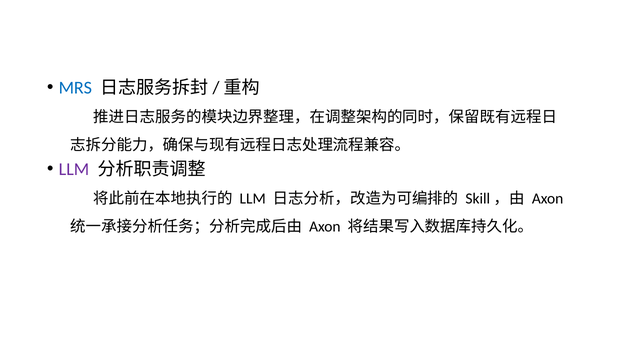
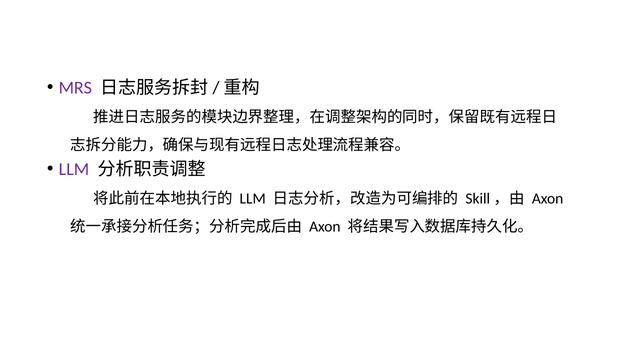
MRS colour: blue -> purple (75, 87)
